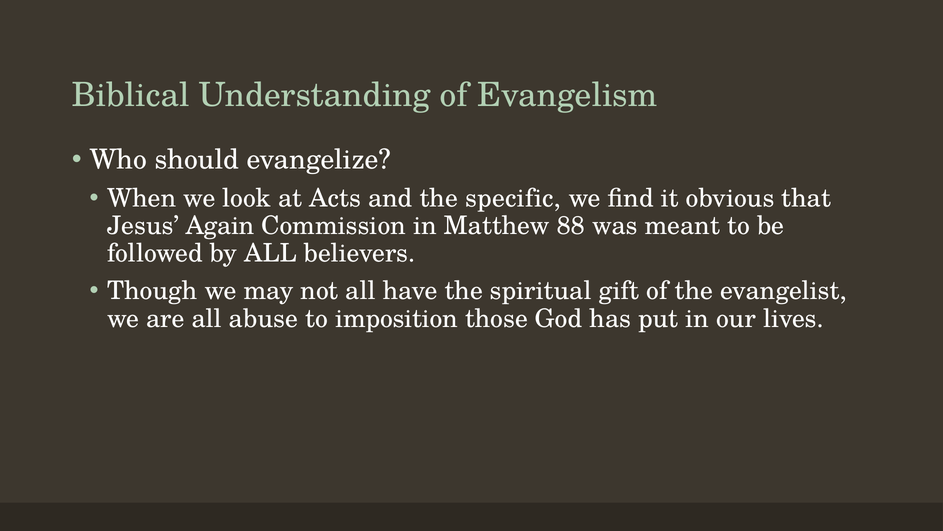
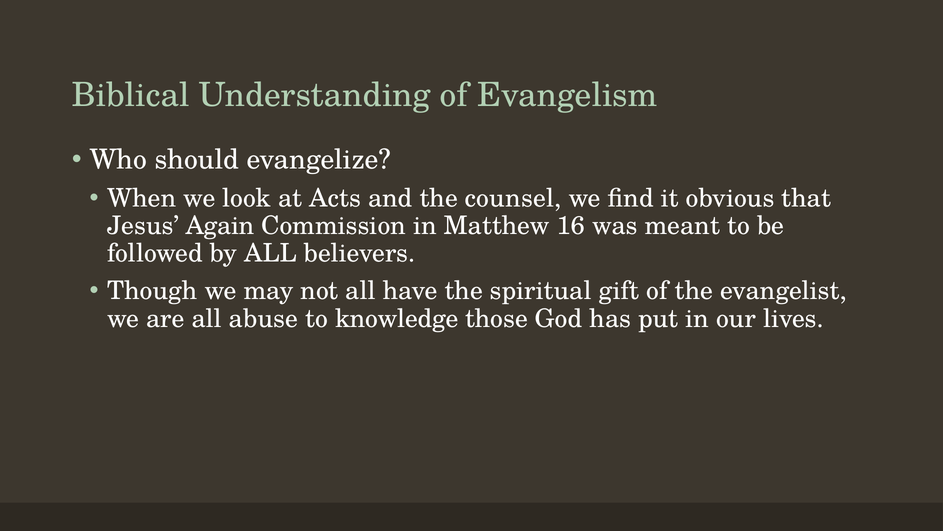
specific: specific -> counsel (513, 198)
88: 88 -> 16 (571, 226)
imposition: imposition -> knowledge (397, 318)
